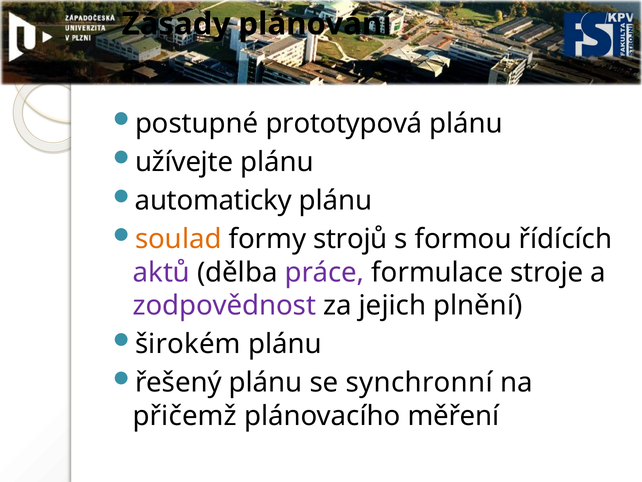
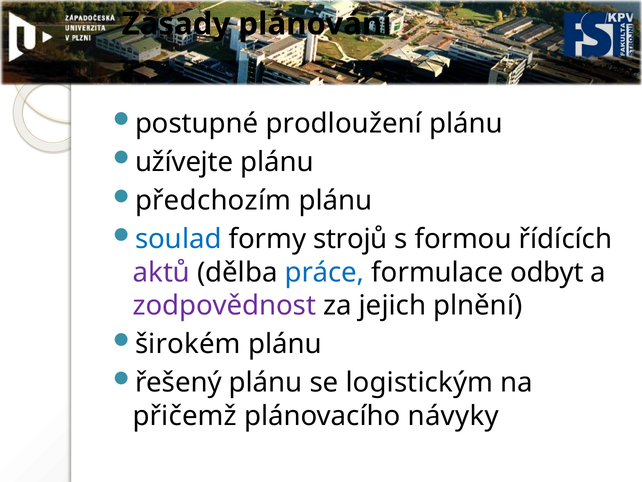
prototypová: prototypová -> prodloužení (344, 123)
automaticky: automaticky -> předchozím (213, 200)
soulad colour: orange -> blue (178, 239)
práce colour: purple -> blue (325, 272)
stroje: stroje -> odbyt (547, 272)
synchronní: synchronní -> logistickým (419, 382)
měření: měření -> návyky (453, 416)
